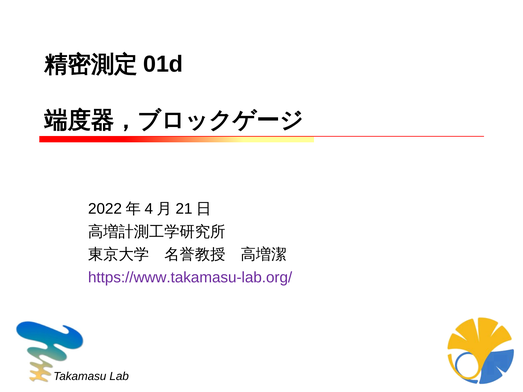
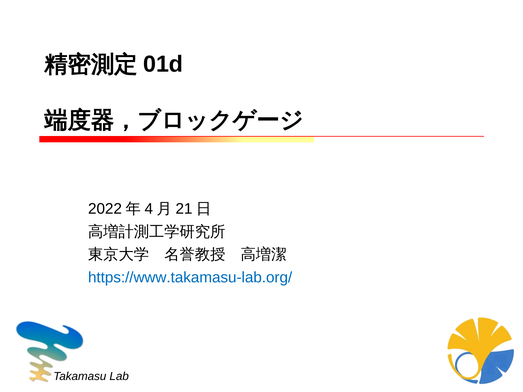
https://www.takamasu-lab.org/ colour: purple -> blue (190, 278)
